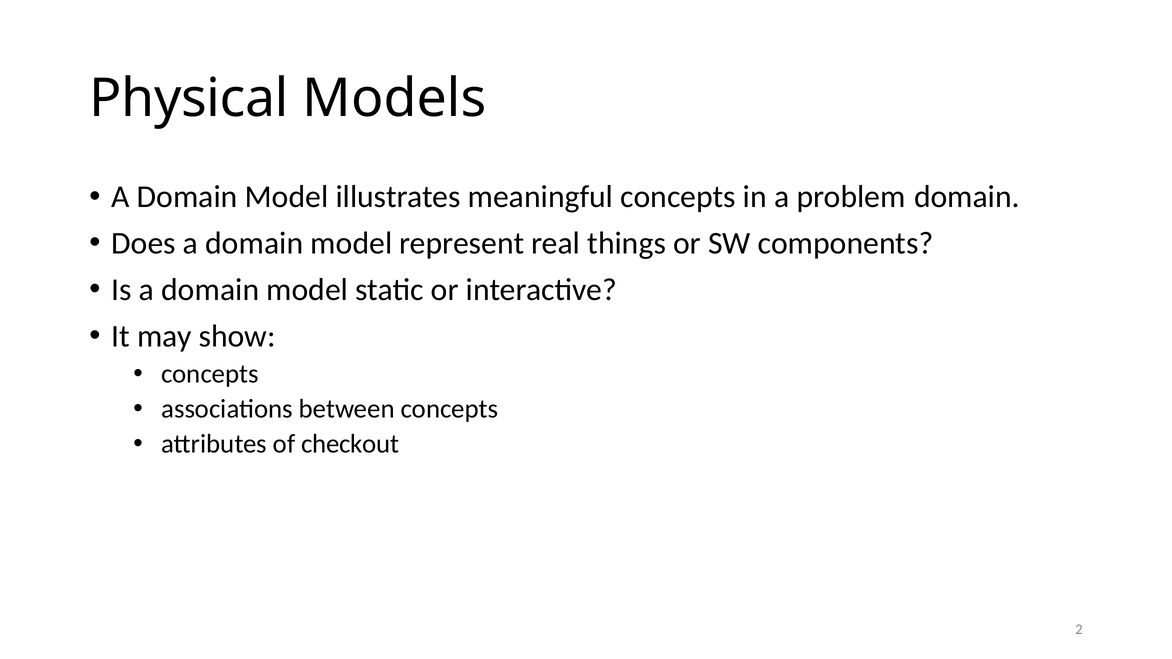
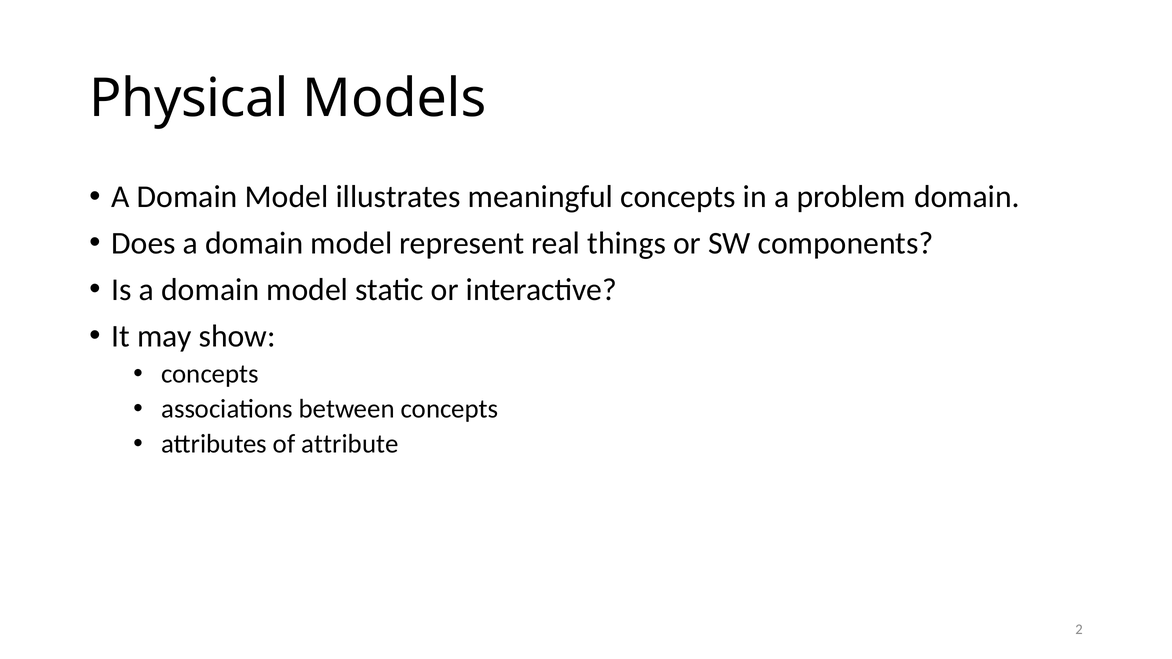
checkout: checkout -> attribute (350, 444)
